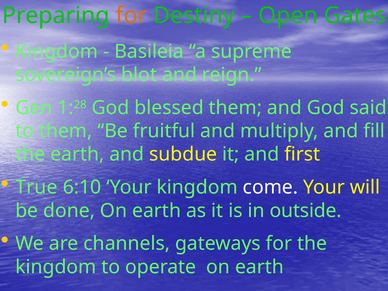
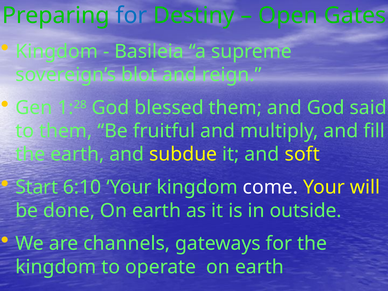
for colour: orange -> blue (131, 16)
first: first -> soft (302, 154)
True: True -> Start (37, 187)
